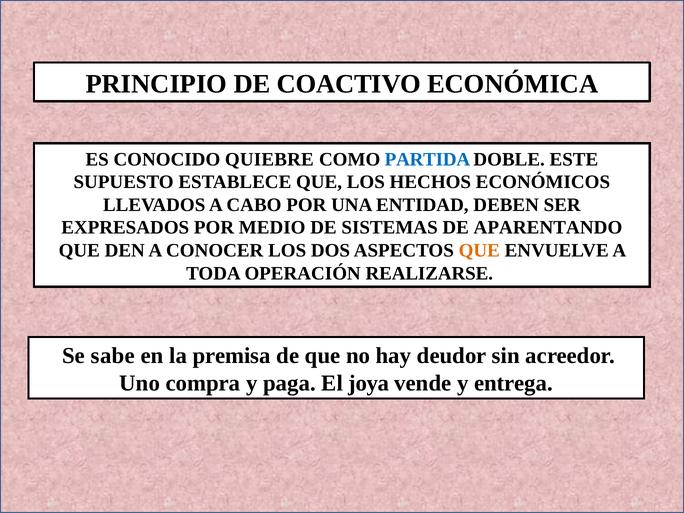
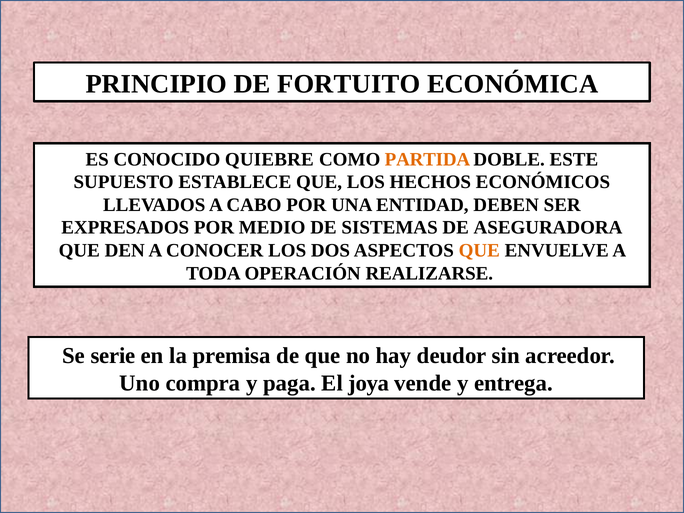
COACTIVO: COACTIVO -> FORTUITO (349, 84)
PARTIDA colour: blue -> orange (427, 159)
APARENTANDO: APARENTANDO -> ASEGURADORA (548, 228)
sabe: sabe -> serie (113, 356)
